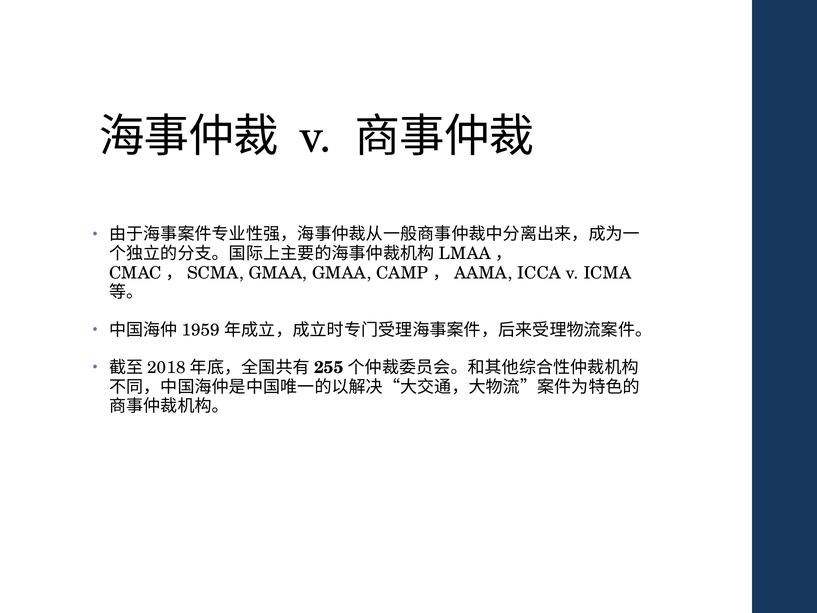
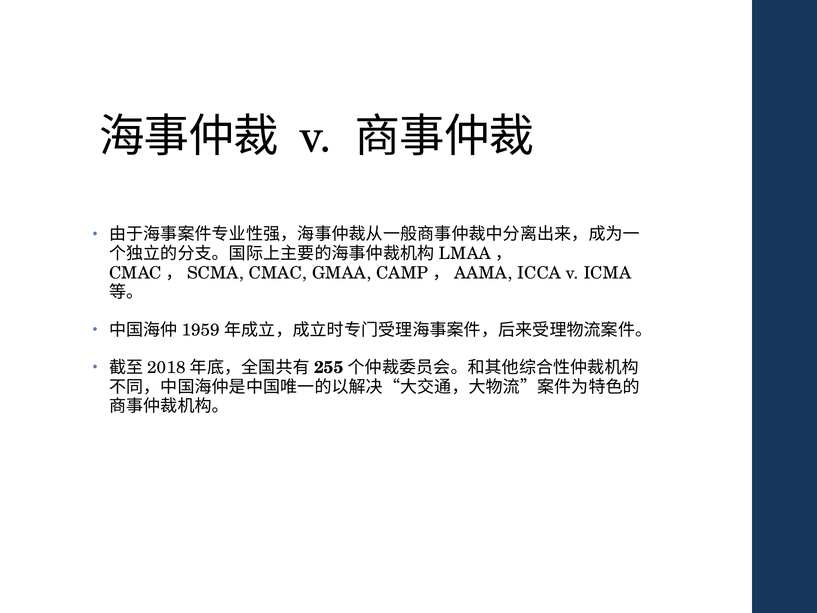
CMAC，SCMA GMAA: GMAA -> CMAC (278, 273)
